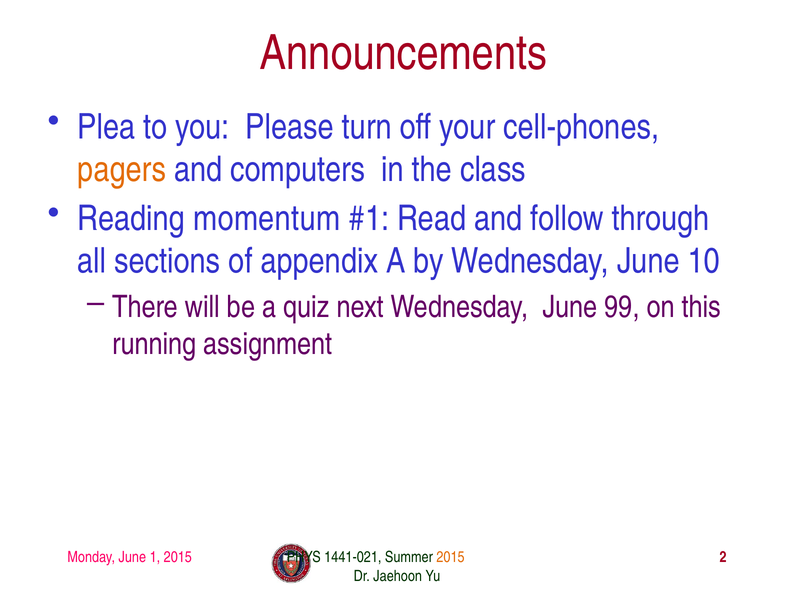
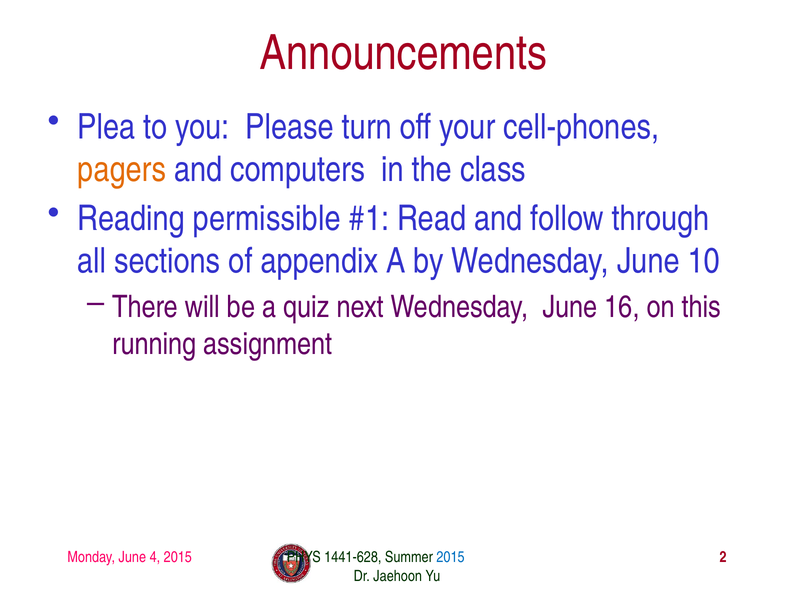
momentum: momentum -> permissible (267, 219)
99: 99 -> 16 (622, 307)
1: 1 -> 4 (155, 557)
1441-021: 1441-021 -> 1441-628 (353, 557)
2015 colour: orange -> blue (450, 557)
